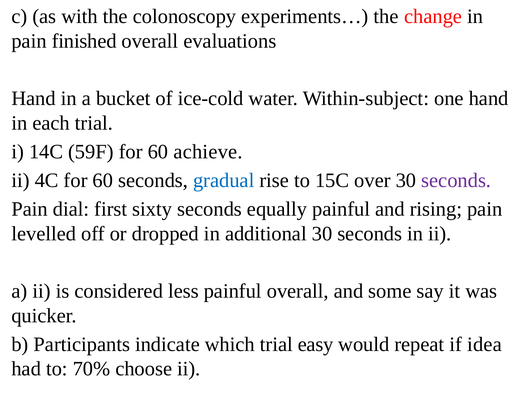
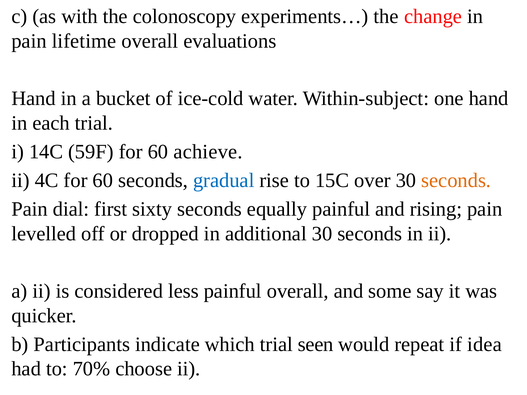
finished: finished -> lifetime (84, 41)
seconds colour: purple -> orange (456, 180)
easy: easy -> seen (316, 345)
